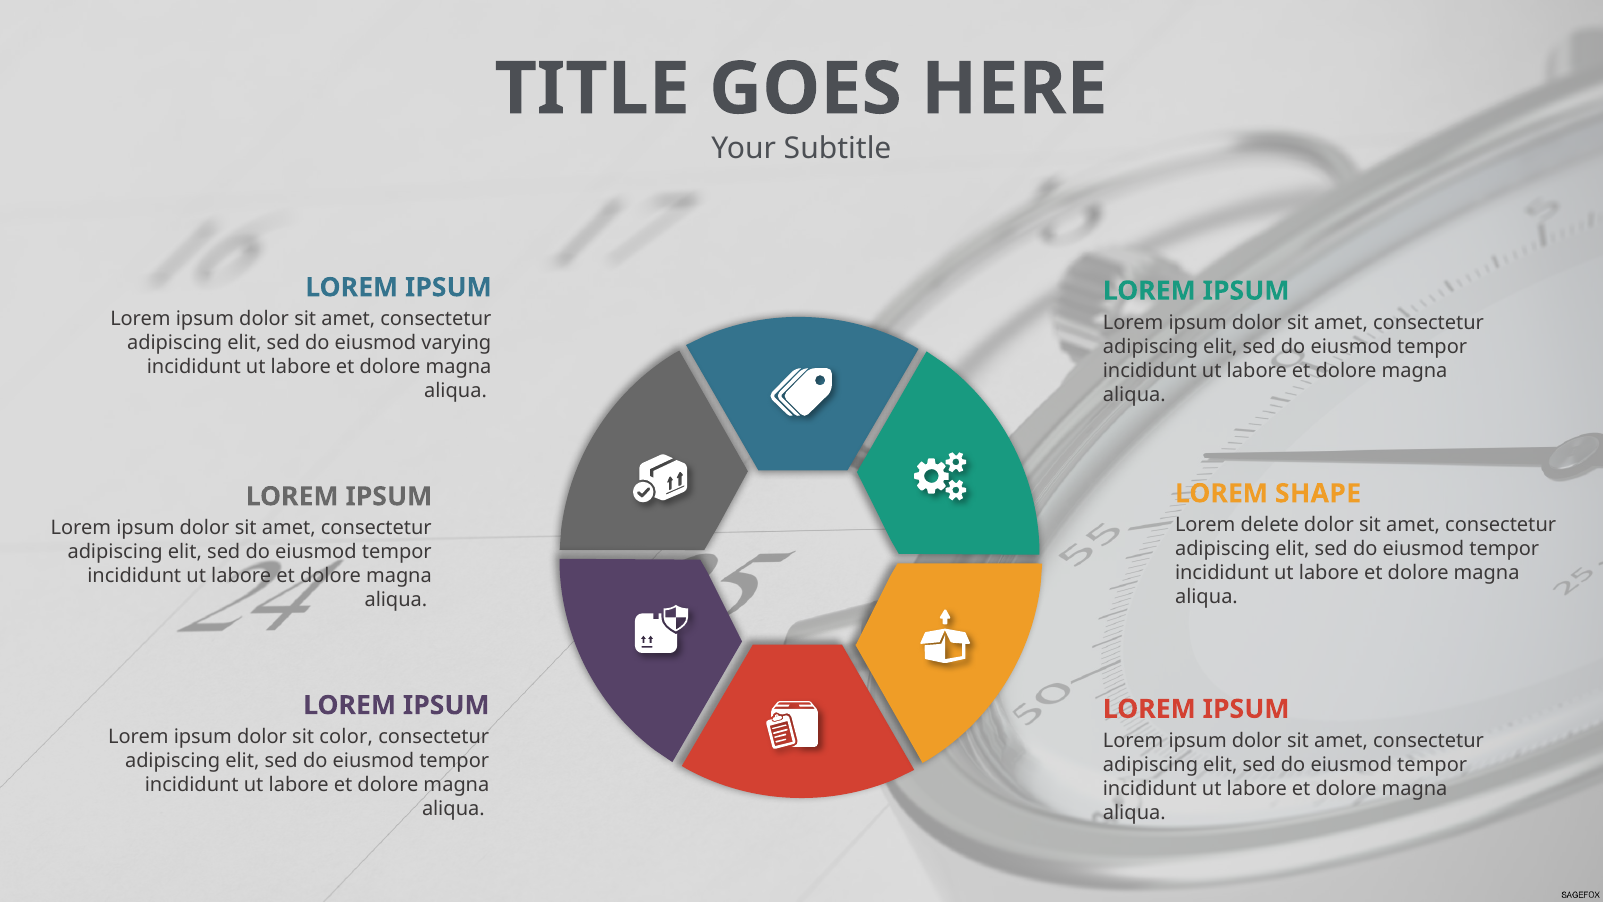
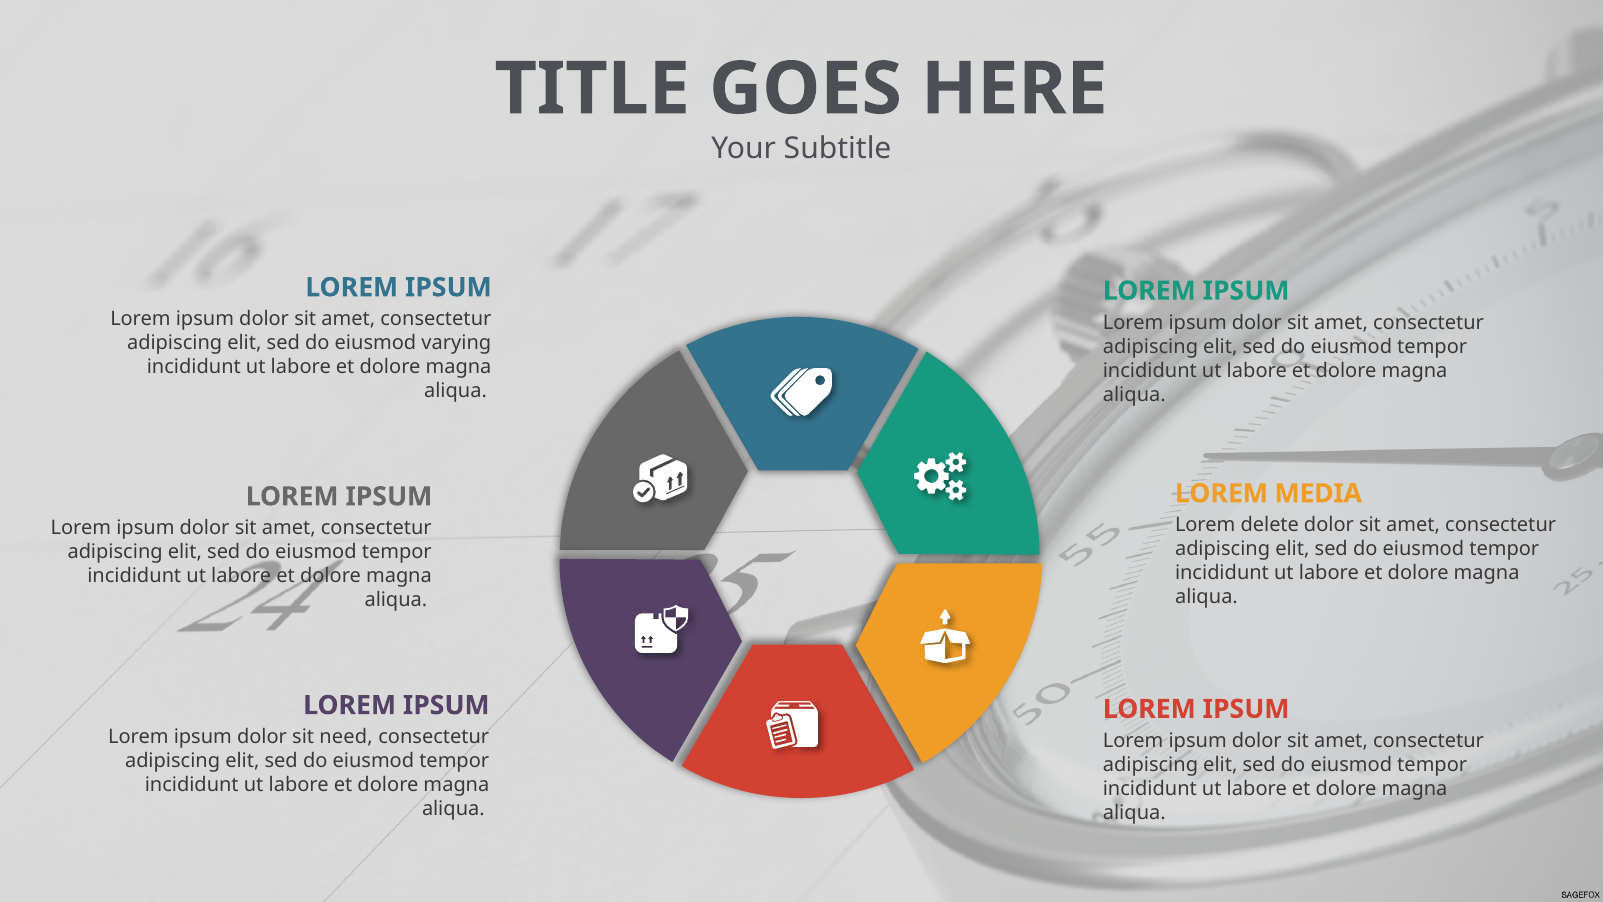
SHAPE: SHAPE -> MEDIA (1318, 493)
color: color -> need (346, 737)
